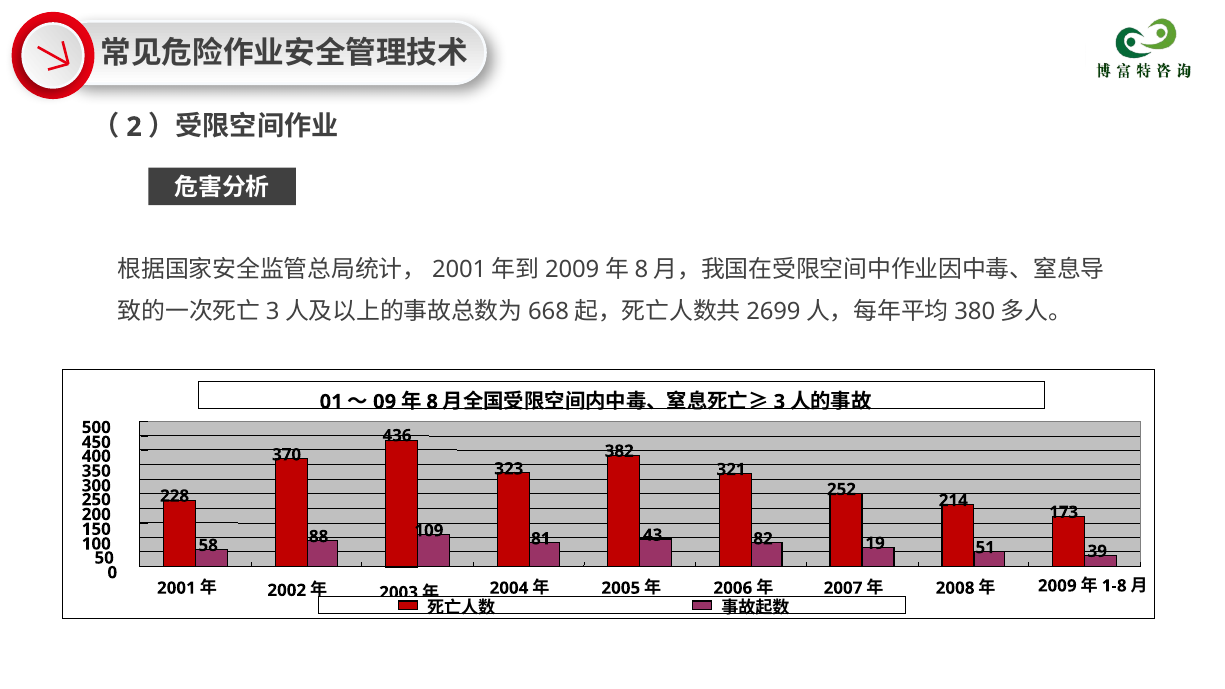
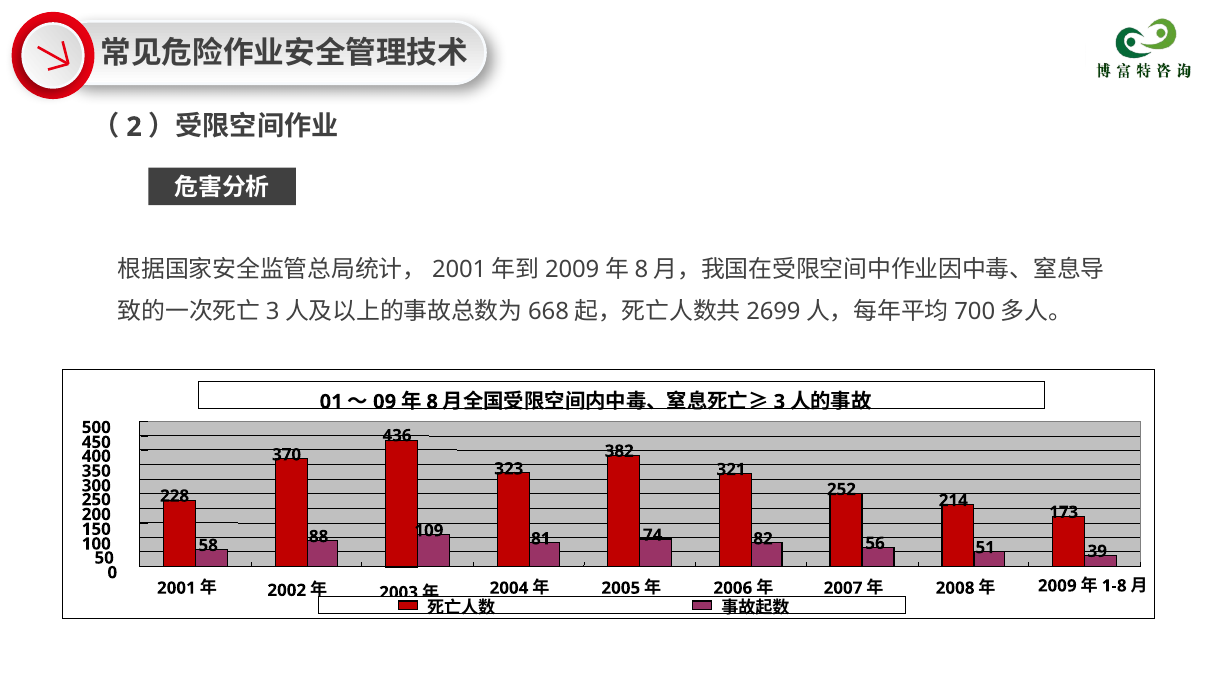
380: 380 -> 700 (975, 312)
43: 43 -> 74 (653, 535)
19: 19 -> 56 (875, 543)
